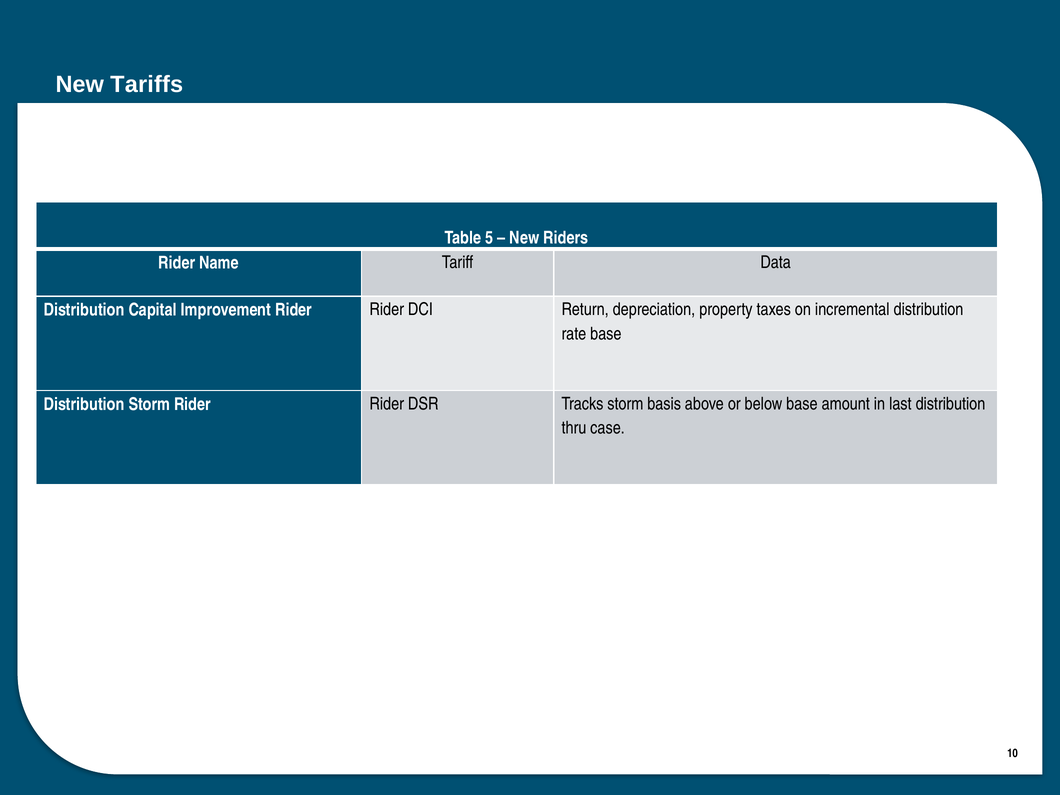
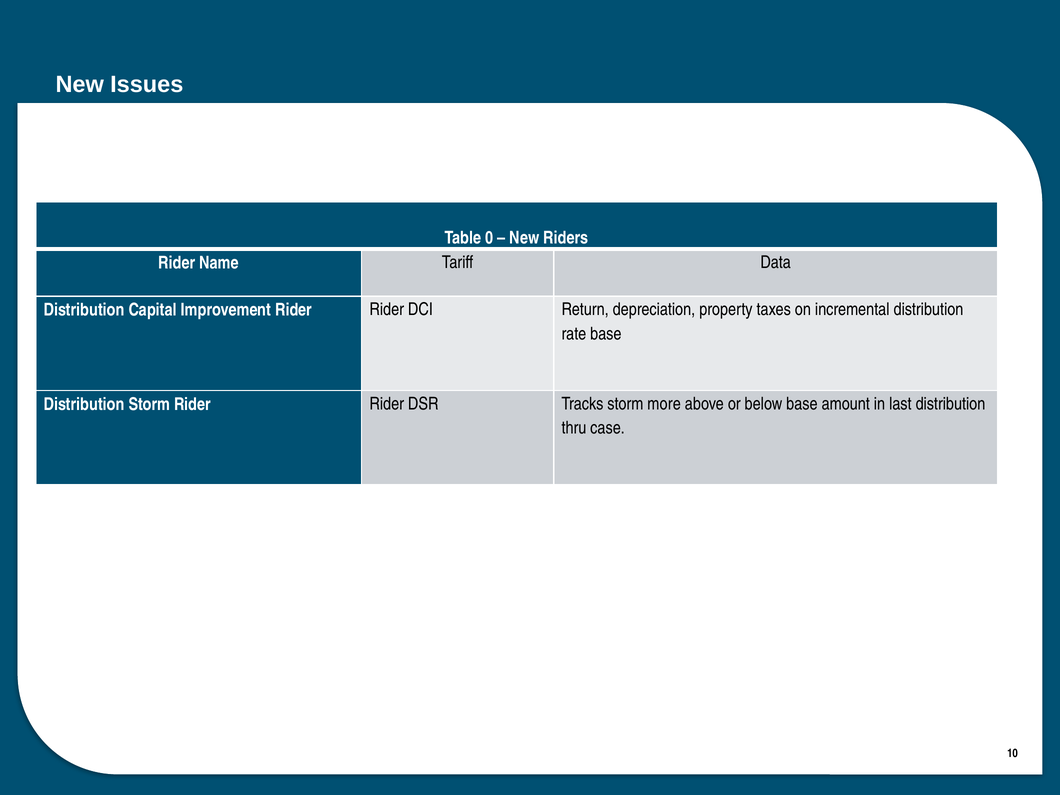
Tariffs: Tariffs -> Issues (147, 84)
5: 5 -> 0 (489, 238)
basis: basis -> more (664, 404)
